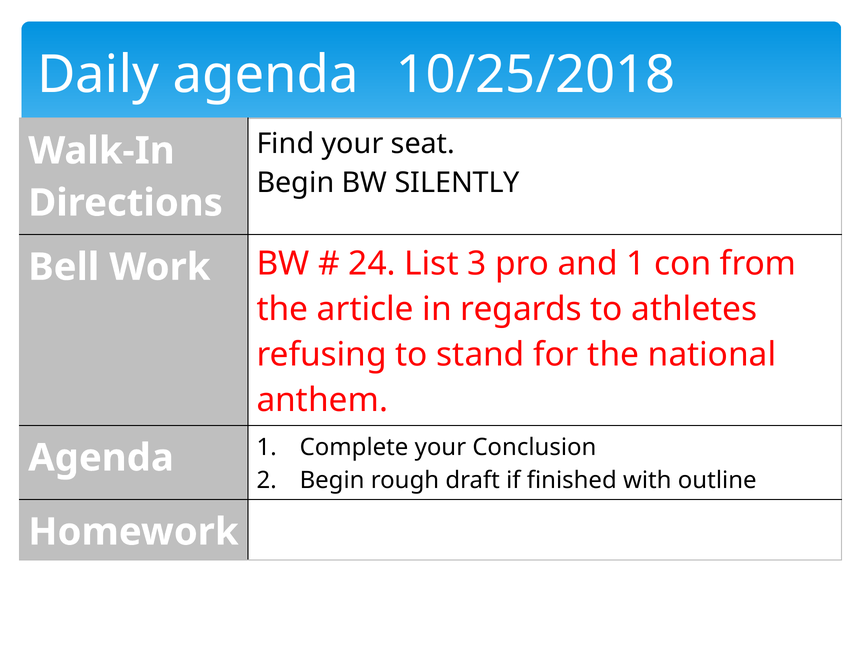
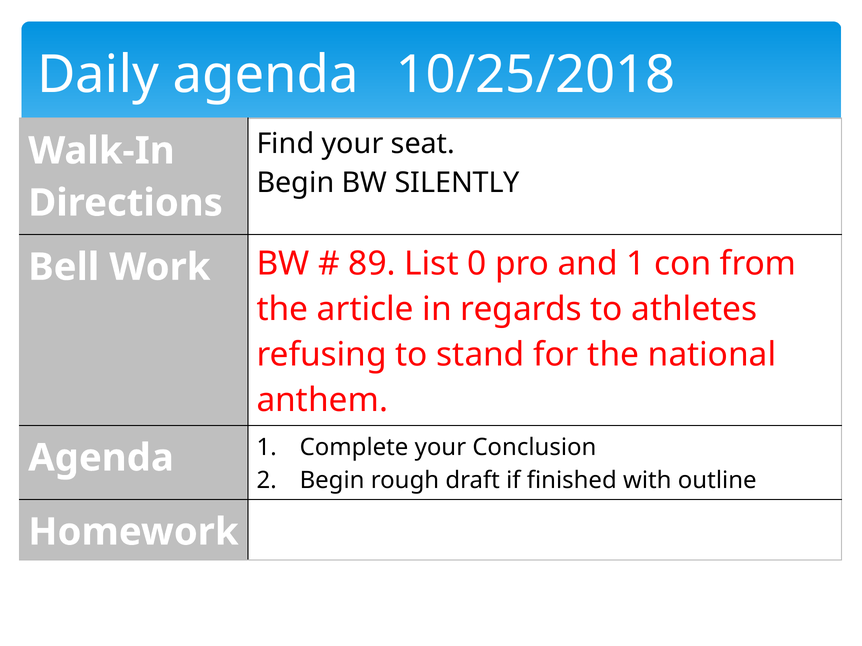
24: 24 -> 89 (372, 264)
3: 3 -> 0 (477, 264)
